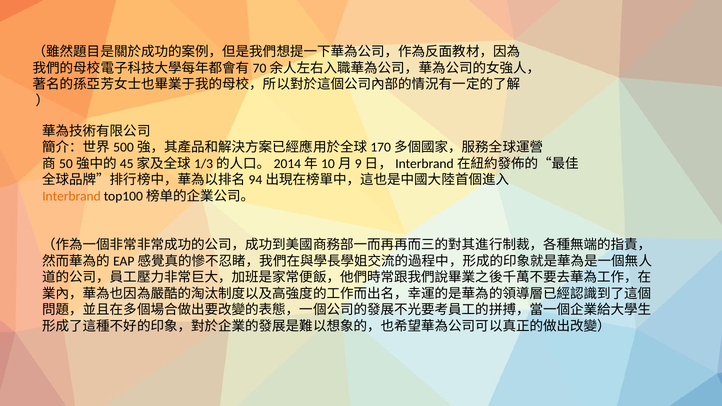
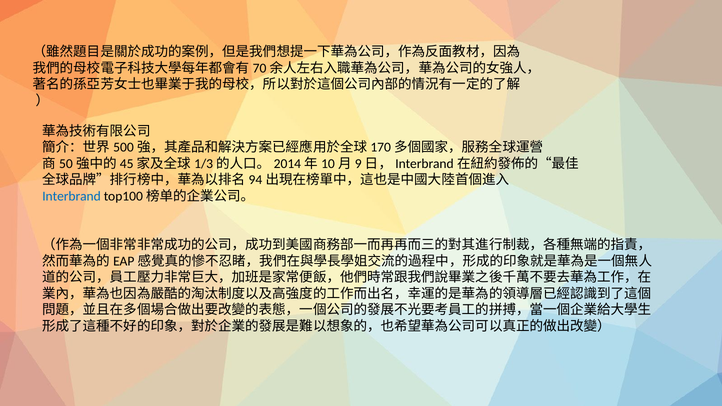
Interbrand colour: orange -> blue (72, 196)
